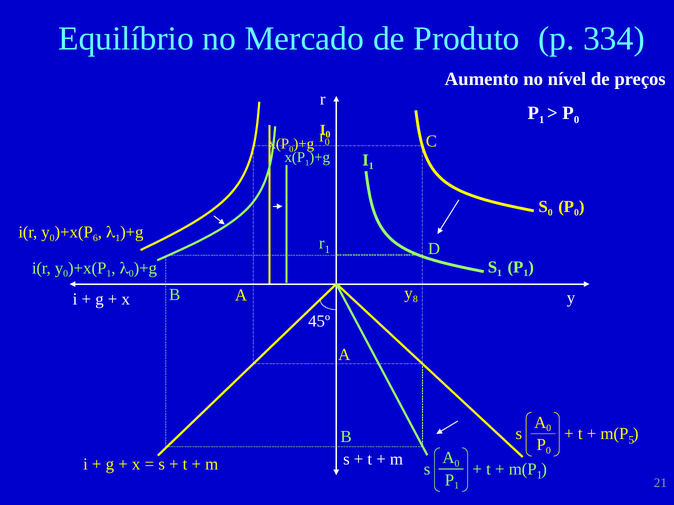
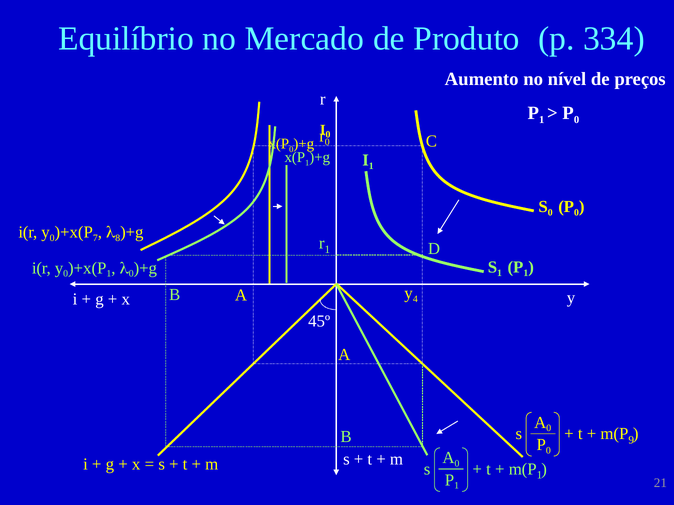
6: 6 -> 7 (95, 238)
1: 1 -> 8 (118, 238)
8: 8 -> 4 (415, 299)
5: 5 -> 9 (631, 440)
